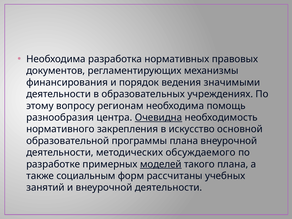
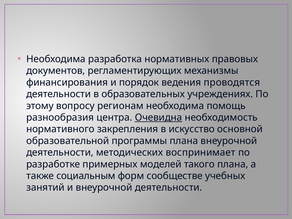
значимыми: значимыми -> проводятся (232, 82)
обсуждаемого: обсуждаемого -> воспринимает (201, 153)
моделей underline: present -> none (161, 164)
рассчитаны: рассчитаны -> сообществе (175, 176)
